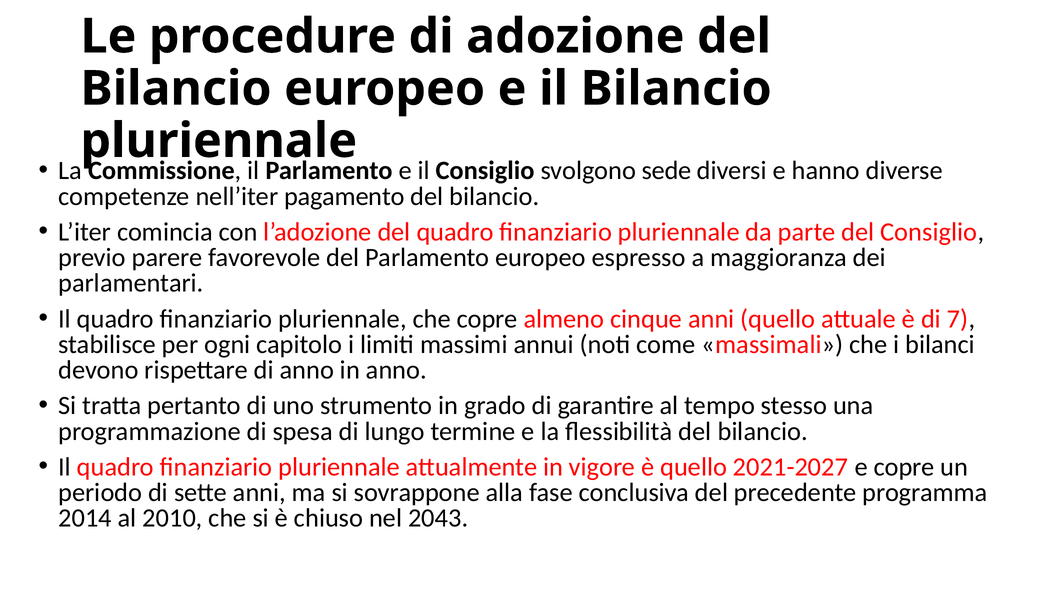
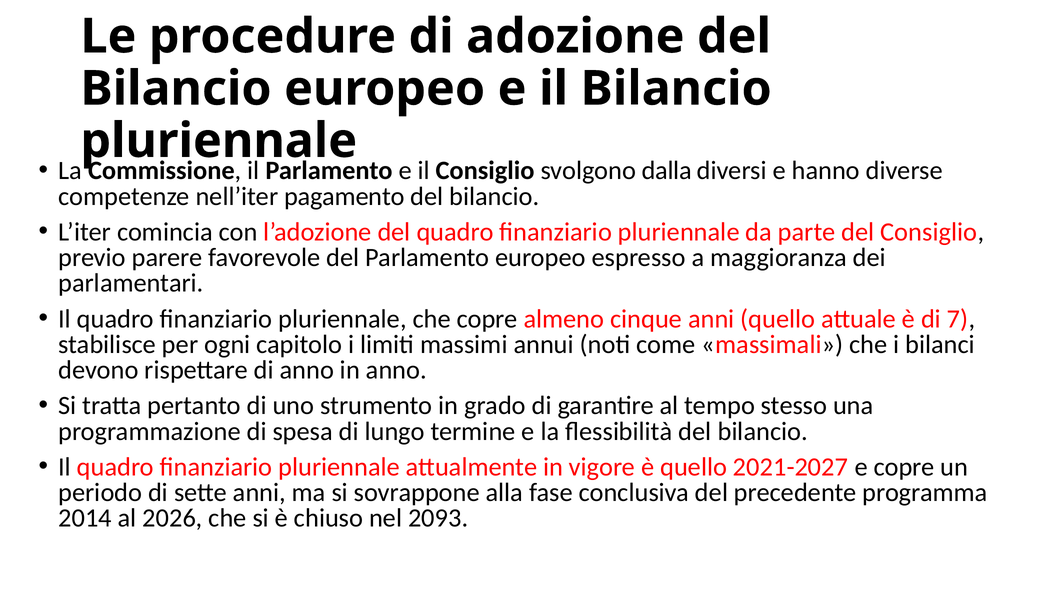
sede: sede -> dalla (667, 171)
2010: 2010 -> 2026 (172, 518)
2043: 2043 -> 2093 (438, 518)
